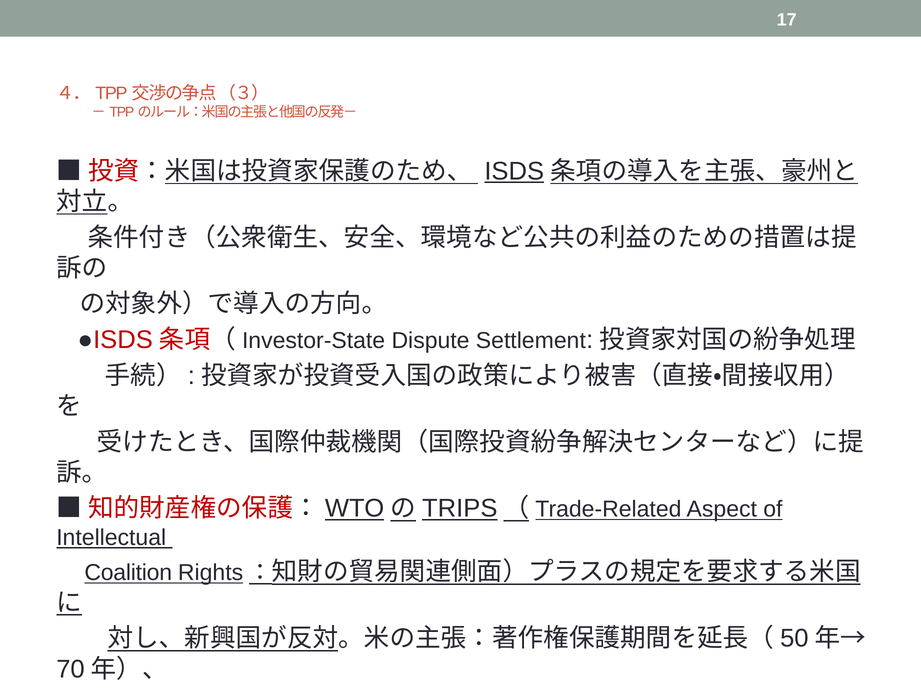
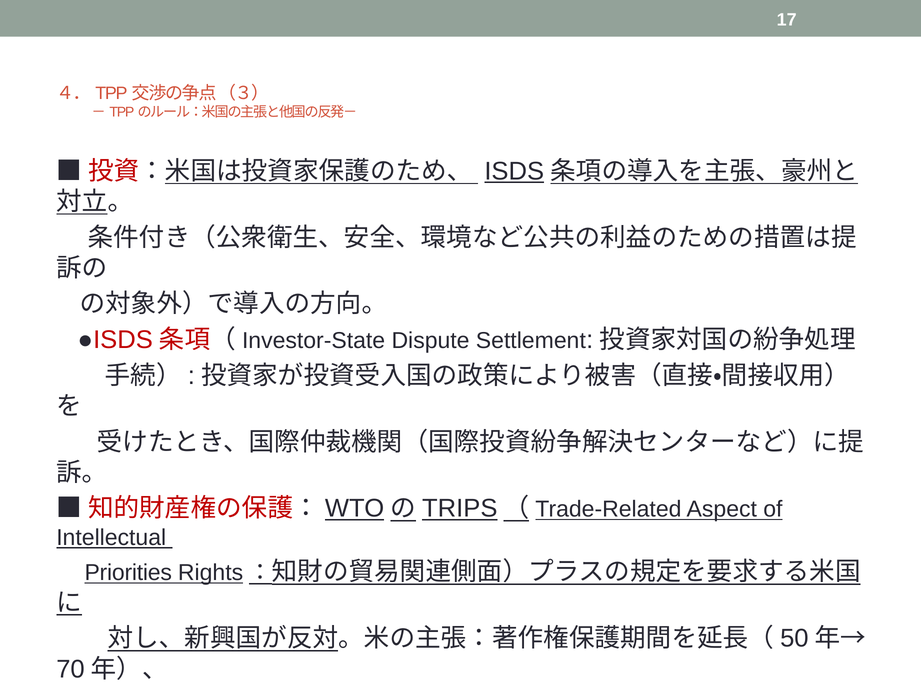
Coalition: Coalition -> Priorities (128, 573)
